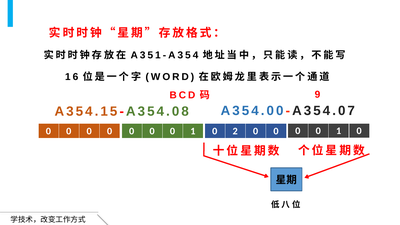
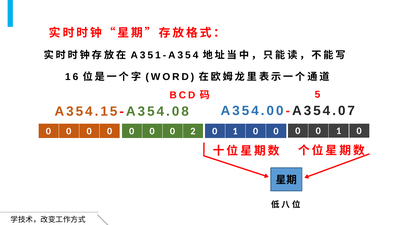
9: 9 -> 5 (317, 94)
1: 1 -> 2 (193, 131)
2: 2 -> 1 (235, 131)
